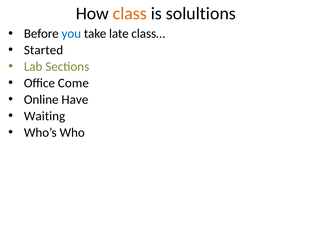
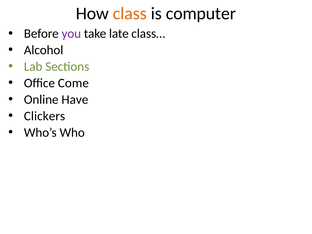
solultions: solultions -> computer (201, 13)
you colour: blue -> purple (71, 34)
Started: Started -> Alcohol (44, 50)
Waiting: Waiting -> Clickers (45, 116)
